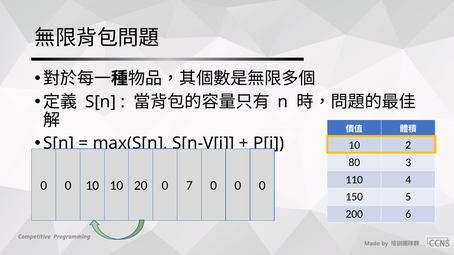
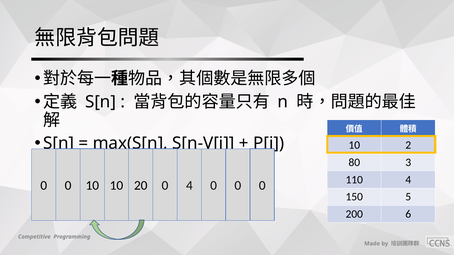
0 7: 7 -> 4 (189, 186)
